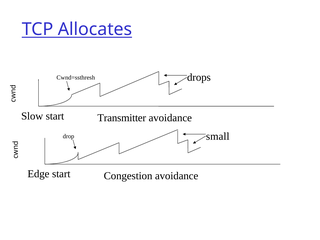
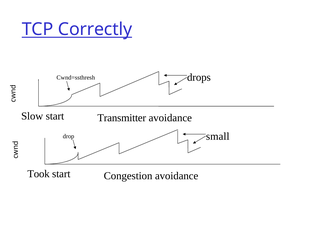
Allocates: Allocates -> Correctly (95, 29)
Edge: Edge -> Took (39, 174)
